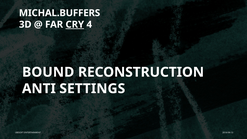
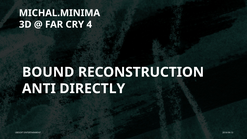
MICHAL.BUFFERS: MICHAL.BUFFERS -> MICHAL.MINIMA (60, 13)
CRY underline: present -> none (75, 24)
SETTINGS: SETTINGS -> DIRECTLY (92, 89)
